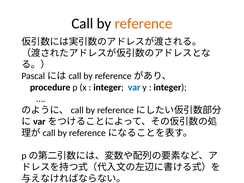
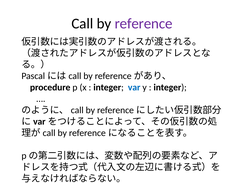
reference colour: orange -> purple (144, 24)
